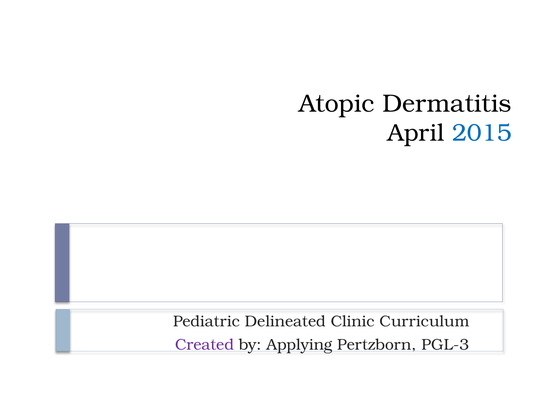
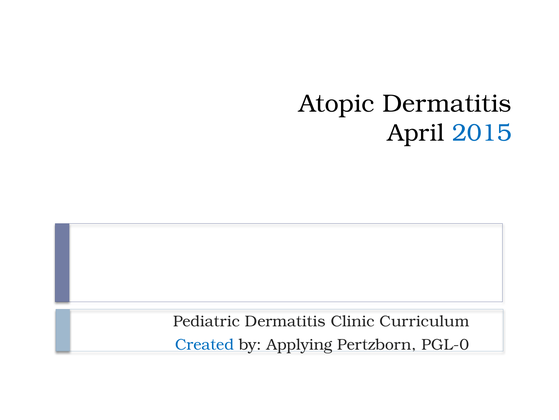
Pediatric Delineated: Delineated -> Dermatitis (285, 321)
Created colour: purple -> blue (205, 344)
PGL-3: PGL-3 -> PGL-0 (445, 344)
